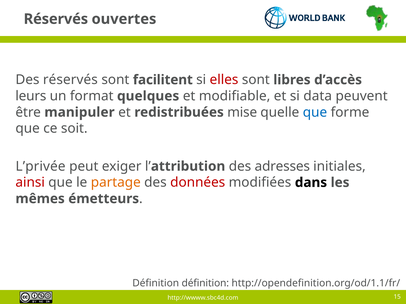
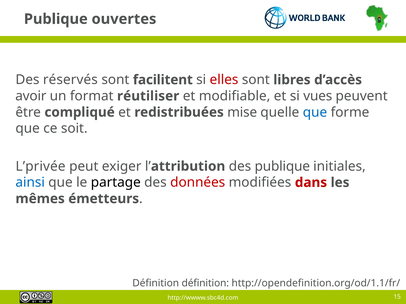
Réservés: Réservés -> Publique (56, 19)
leurs: leurs -> avoir (31, 96)
quelques: quelques -> réutiliser (148, 96)
data: data -> vues (318, 96)
manipuler: manipuler -> compliqué (80, 112)
des adresses: adresses -> publique (282, 167)
ainsi colour: red -> blue (30, 183)
partage colour: orange -> black (116, 183)
dans colour: black -> red (311, 183)
